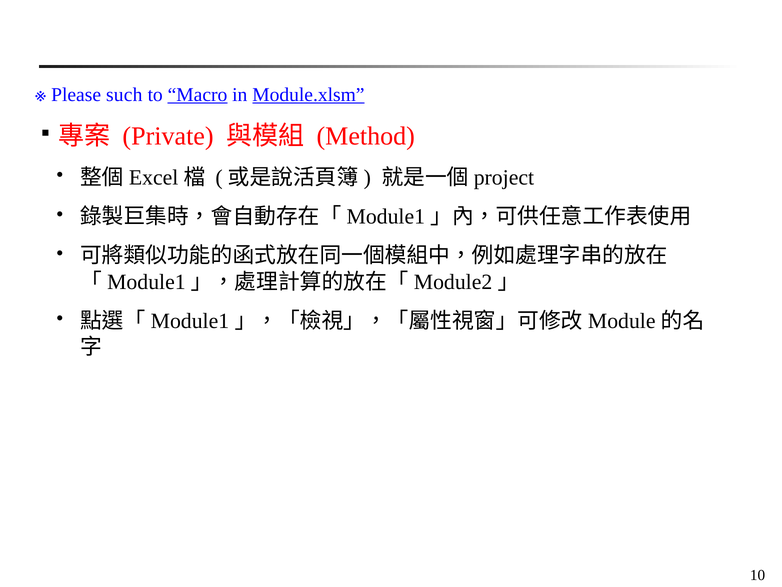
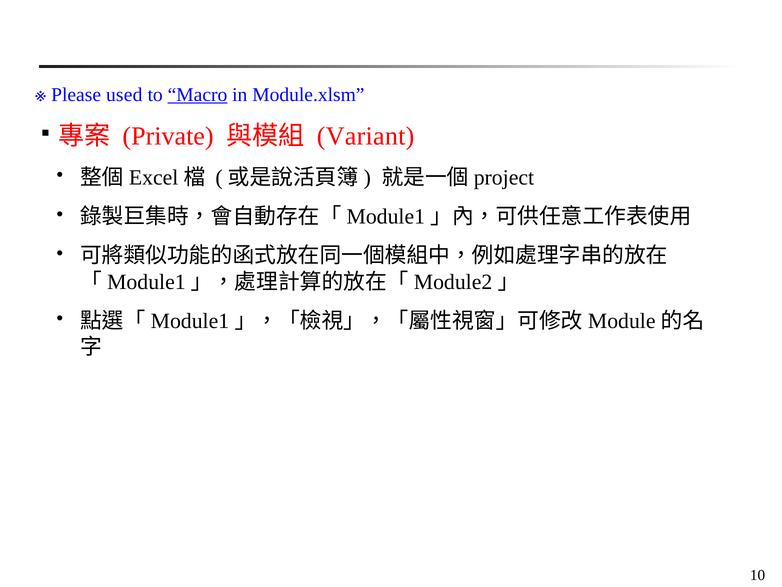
such: such -> used (124, 95)
Module.xlsm underline: present -> none (308, 95)
Method: Method -> Variant (366, 136)
